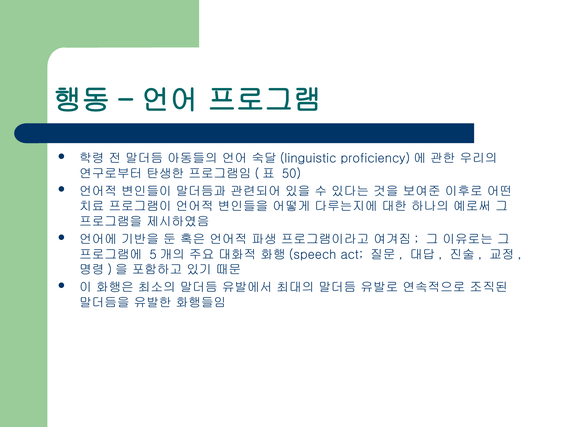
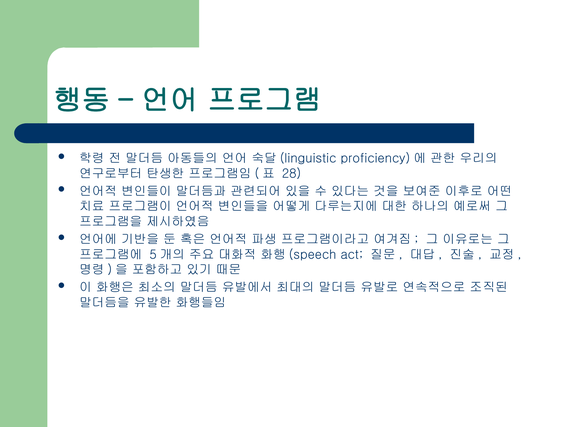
50: 50 -> 28 (292, 173)
